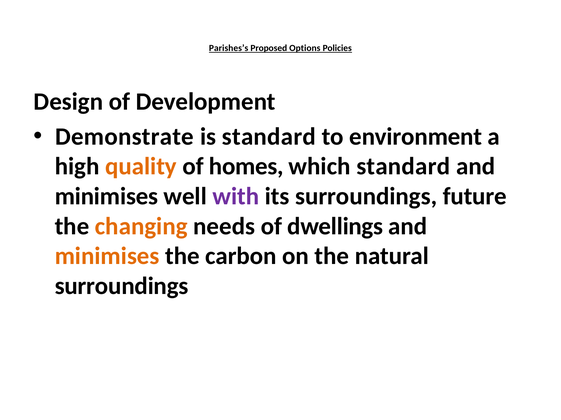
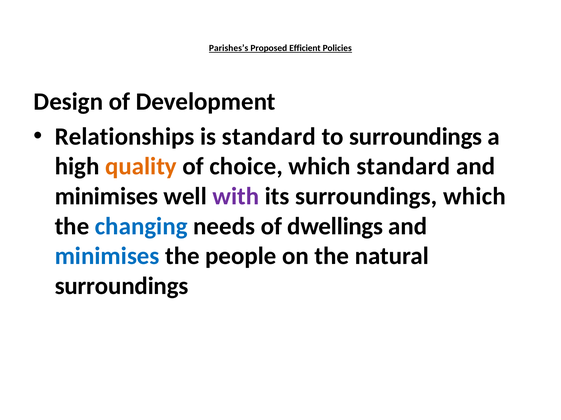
Options: Options -> Efficient (305, 48)
Demonstrate: Demonstrate -> Relationships (125, 137)
to environment: environment -> surroundings (416, 137)
homes: homes -> choice (246, 167)
surroundings future: future -> which (475, 197)
changing colour: orange -> blue (141, 227)
minimises colour: orange -> blue (107, 257)
carbon: carbon -> people (241, 257)
